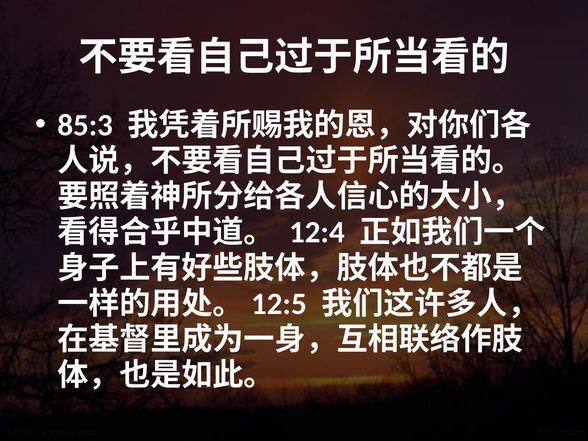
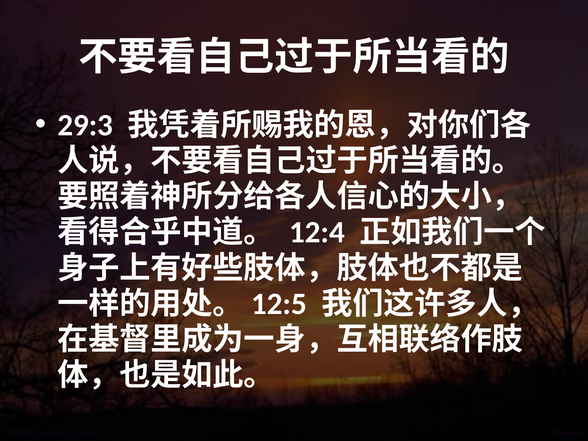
85:3: 85:3 -> 29:3 (85, 125)
